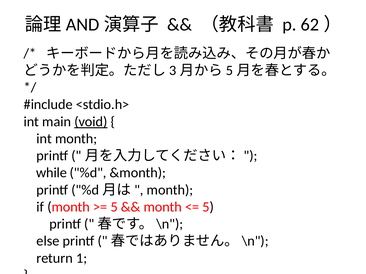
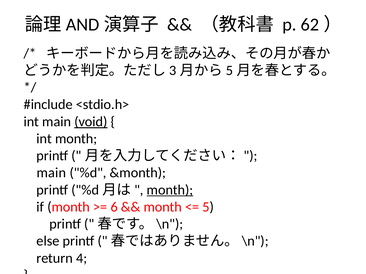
while: while -> main (51, 173)
month underline: none -> present (170, 190)
5: 5 -> 6 (114, 207)
1: 1 -> 4 (82, 259)
